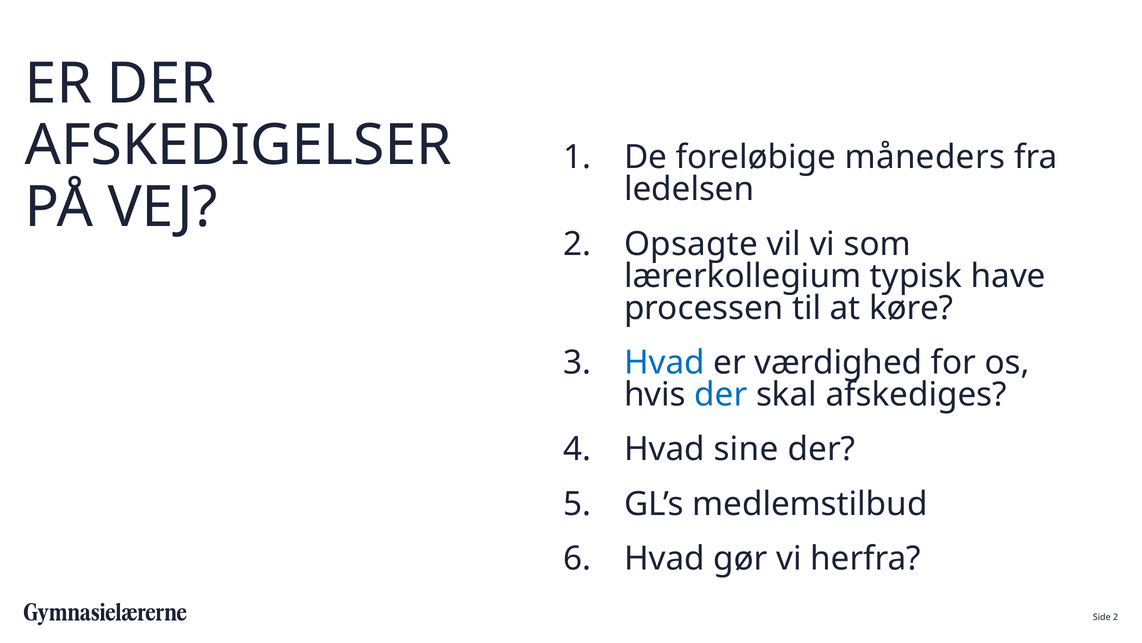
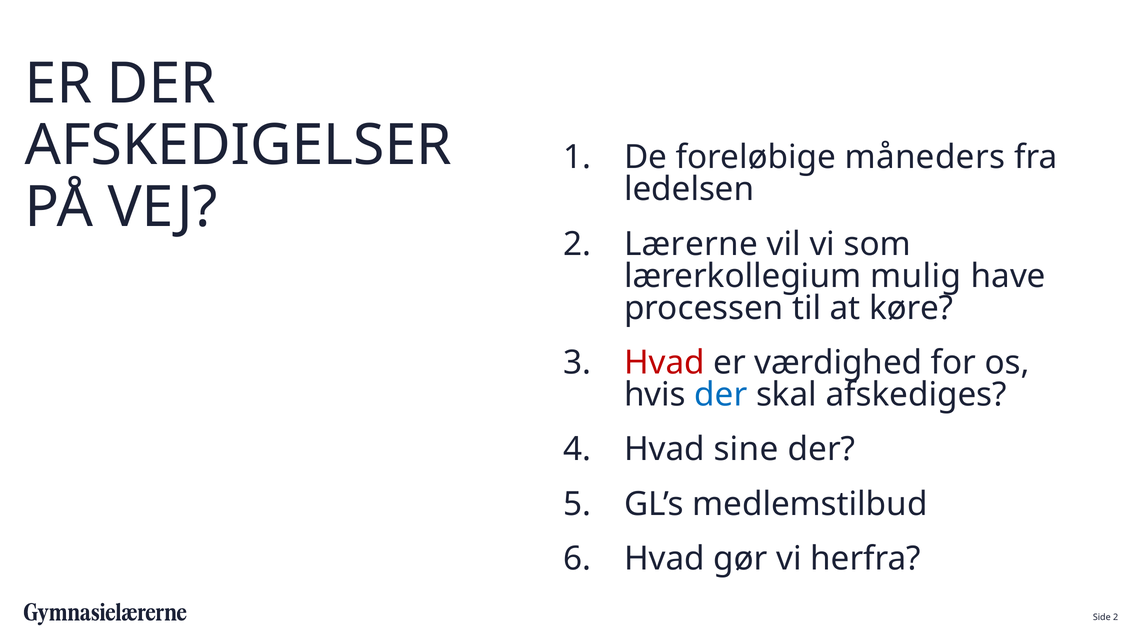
Opsagte: Opsagte -> Lærerne (691, 244)
typisk: typisk -> mulig (916, 276)
Hvad colour: blue -> red (664, 362)
